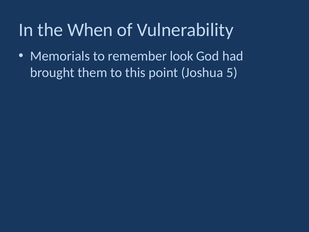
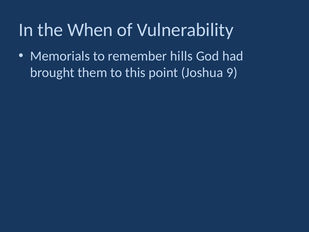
look: look -> hills (181, 56)
5: 5 -> 9 (232, 73)
